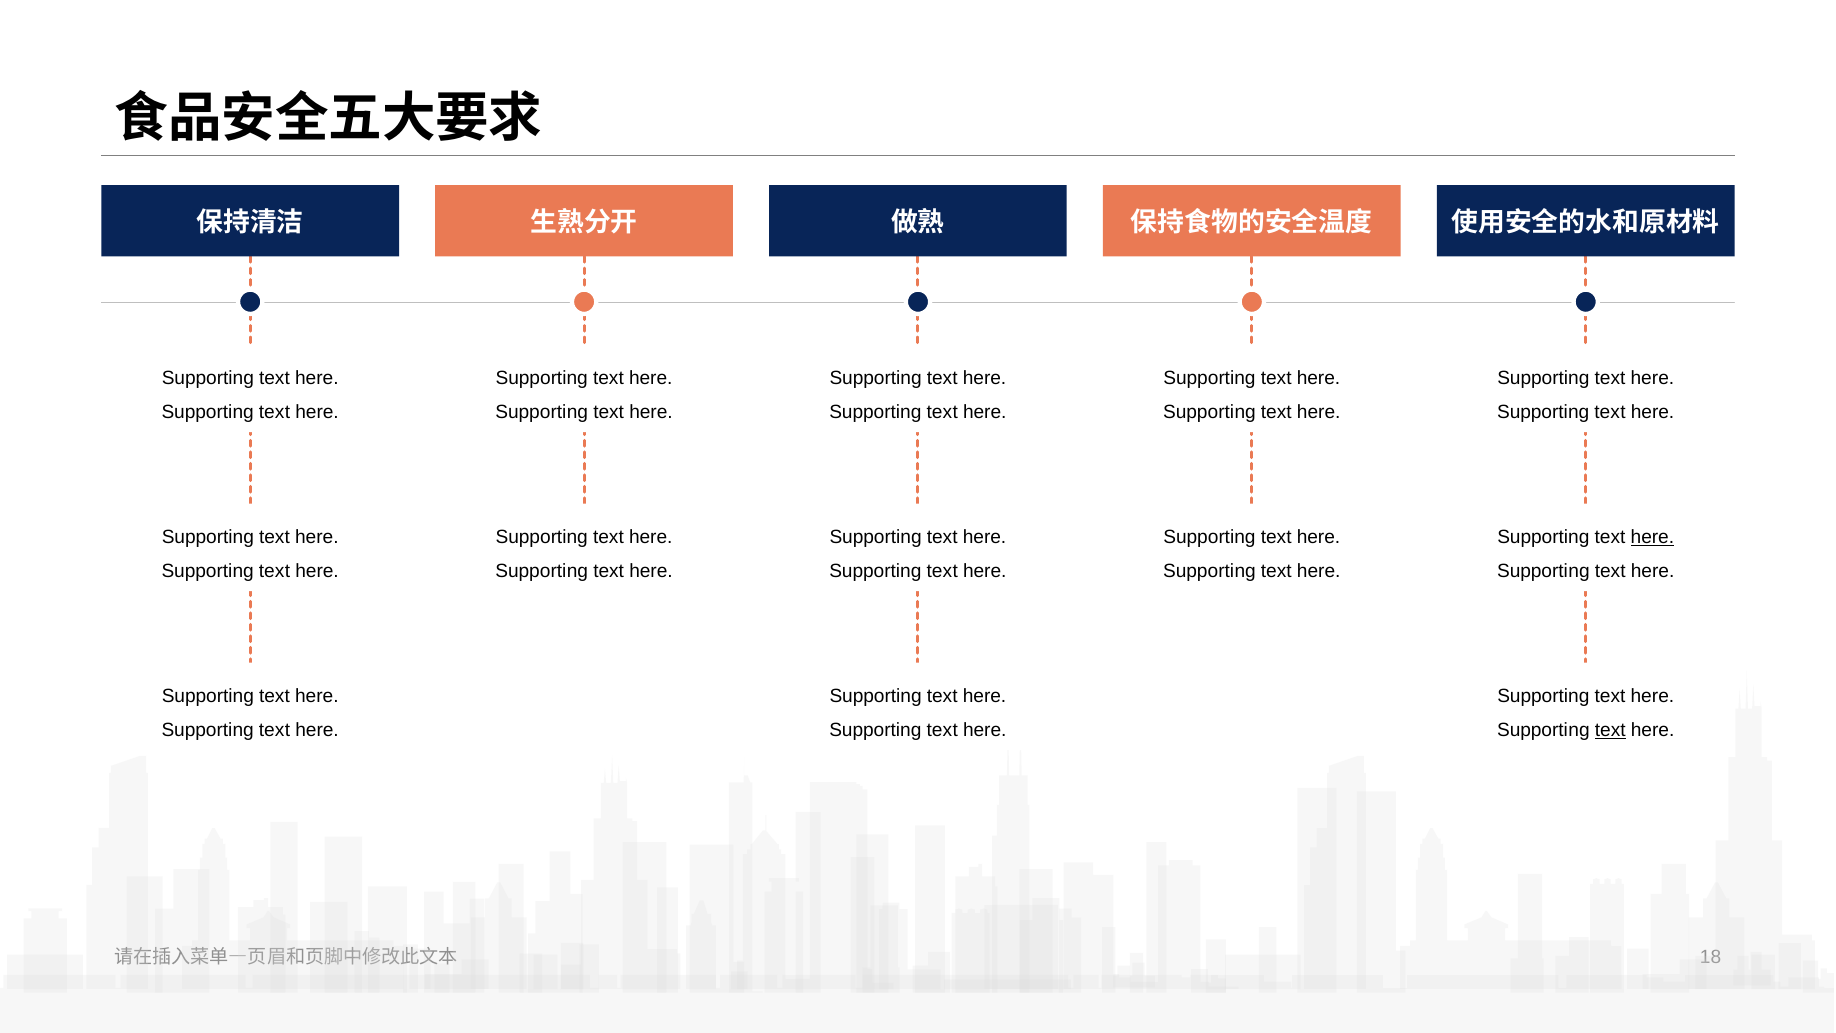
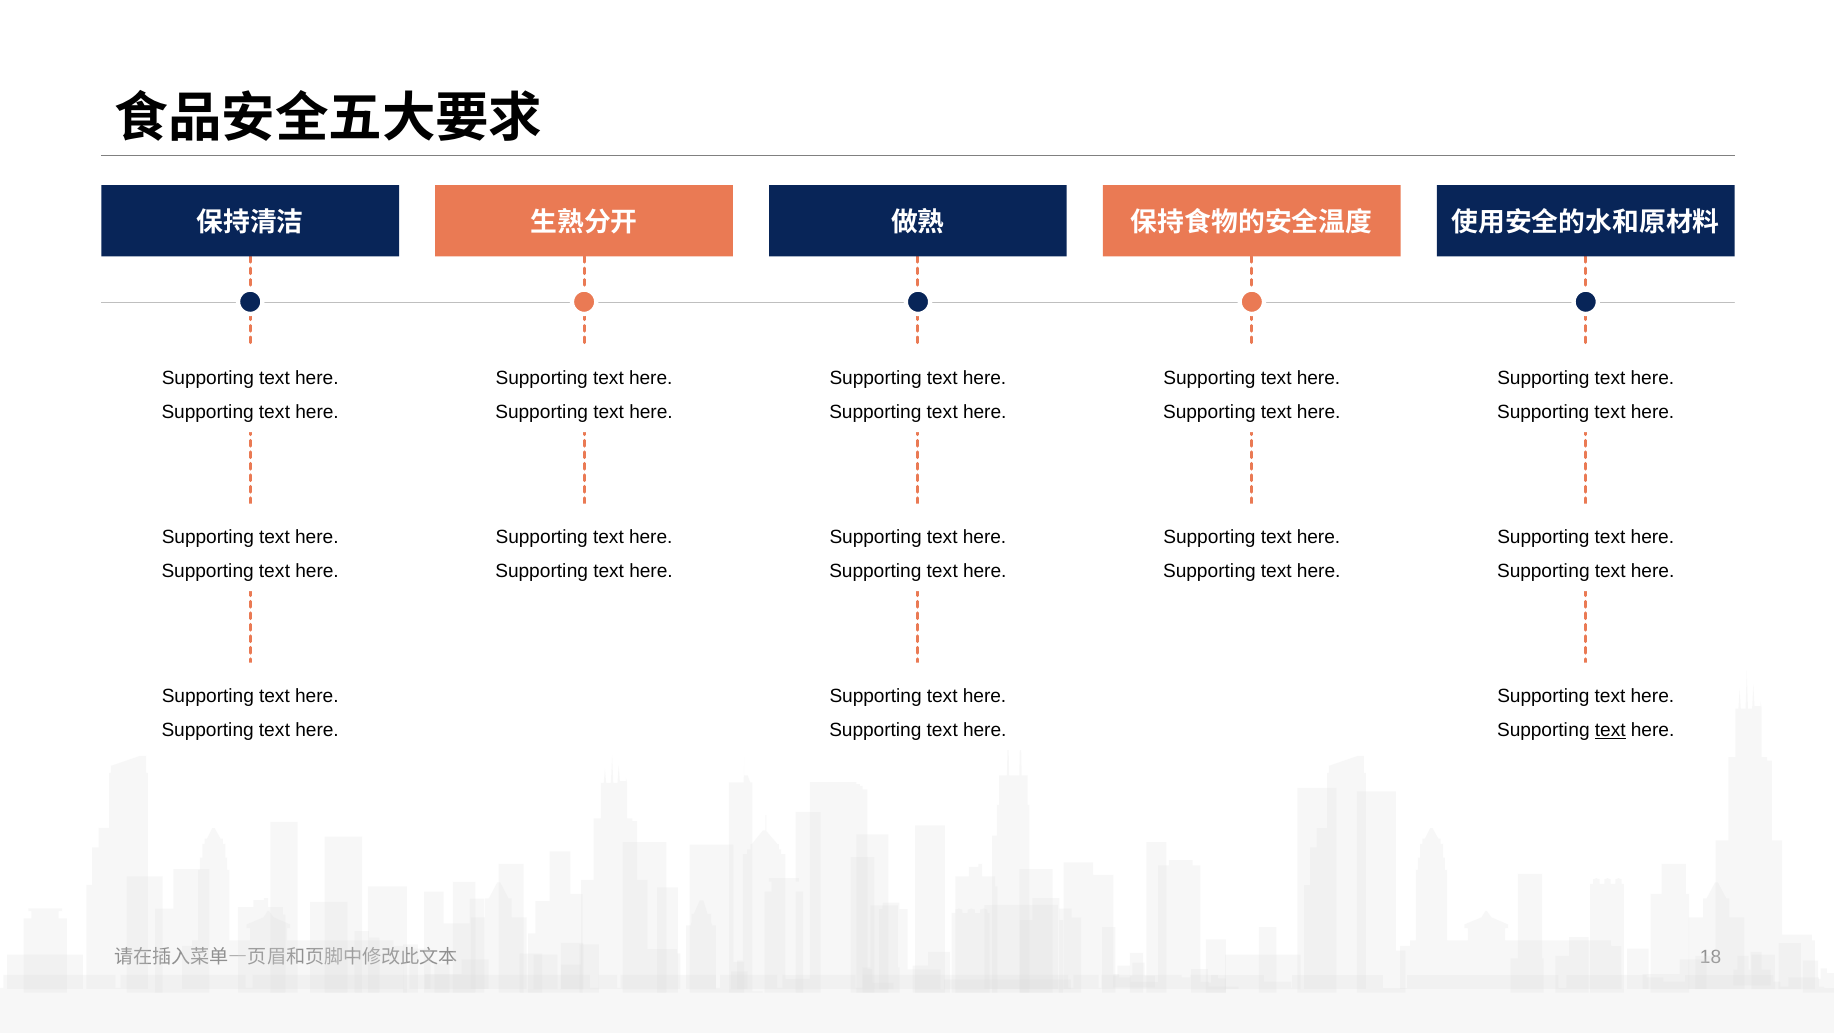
here underline: present -> none (1652, 537)
